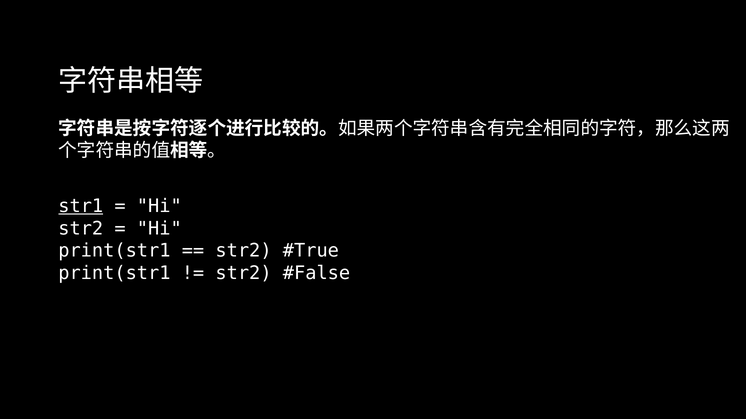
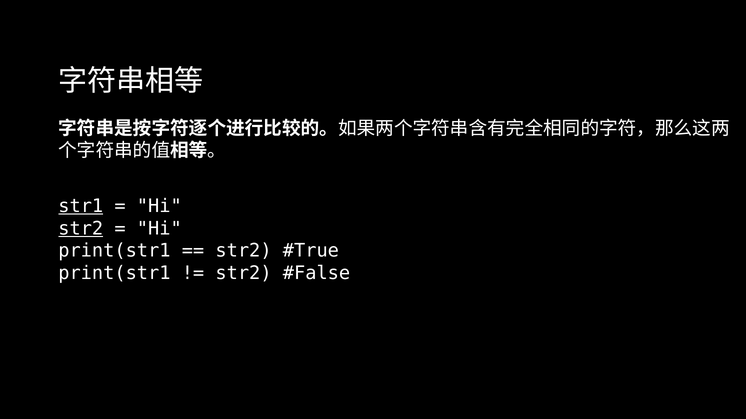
str2 underline: none -> present (81, 229)
